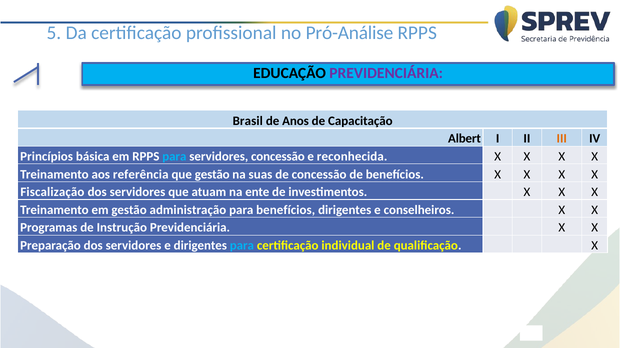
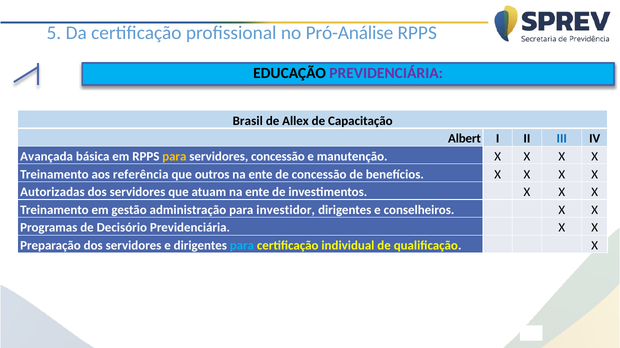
Anos: Anos -> Allex (295, 121)
III colour: orange -> blue (562, 139)
Princípios: Princípios -> Avançada (47, 157)
para colour: light blue -> yellow (174, 157)
reconhecida: reconhecida -> manutenção (352, 157)
que gestão: gestão -> outros (212, 175)
suas: suas -> ente (261, 175)
Fiscalização: Fiscalização -> Autorizadas (52, 192)
para benefícios: benefícios -> investidor (286, 210)
Instrução: Instrução -> Decisório (122, 228)
